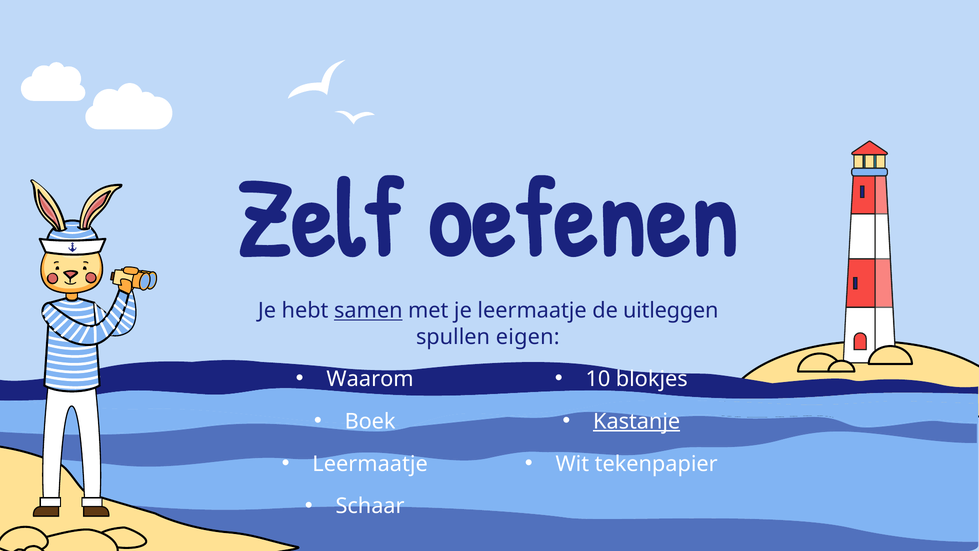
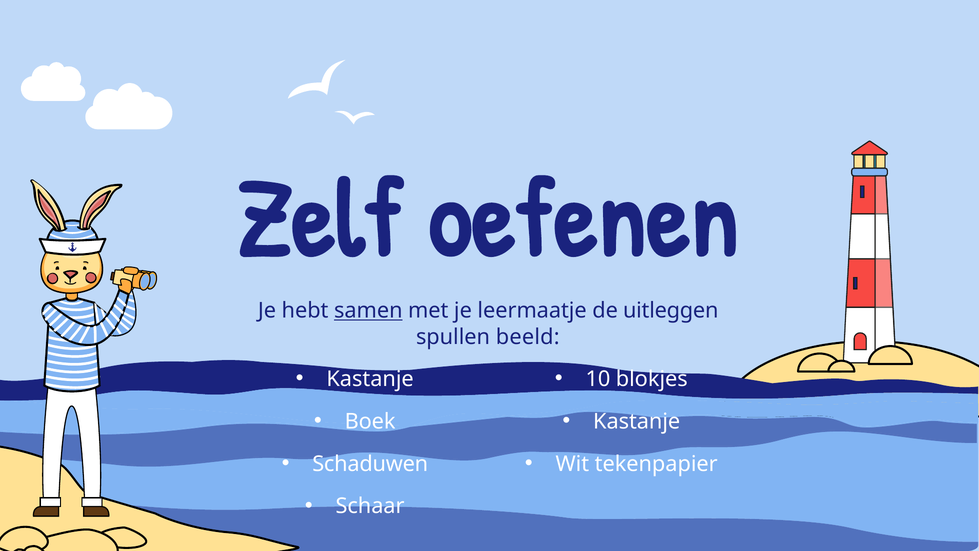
eigen: eigen -> beeld (528, 337)
Waarom: Waarom -> Kastanje (370, 379)
Kastanje underline: present -> none (637, 421)
Leermaatje: Leermaatje -> Schaduwen (370, 464)
